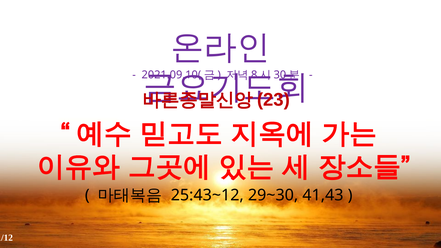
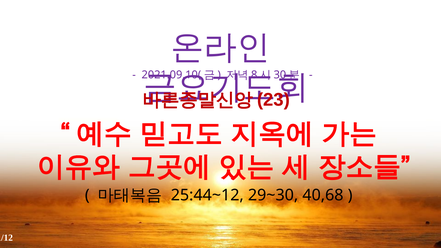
25:43~12: 25:43~12 -> 25:44~12 (207, 195)
41,43: 41,43 -> 40,68 (323, 195)
